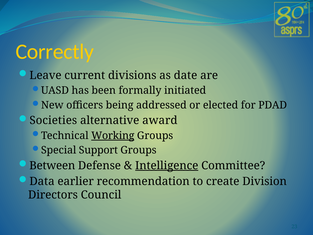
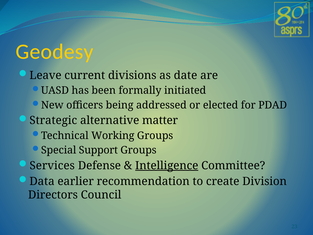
Correctly: Correctly -> Geodesy (55, 52)
Societies: Societies -> Strategic (53, 120)
award: award -> matter (160, 120)
Working underline: present -> none (113, 135)
Between: Between -> Services (52, 165)
